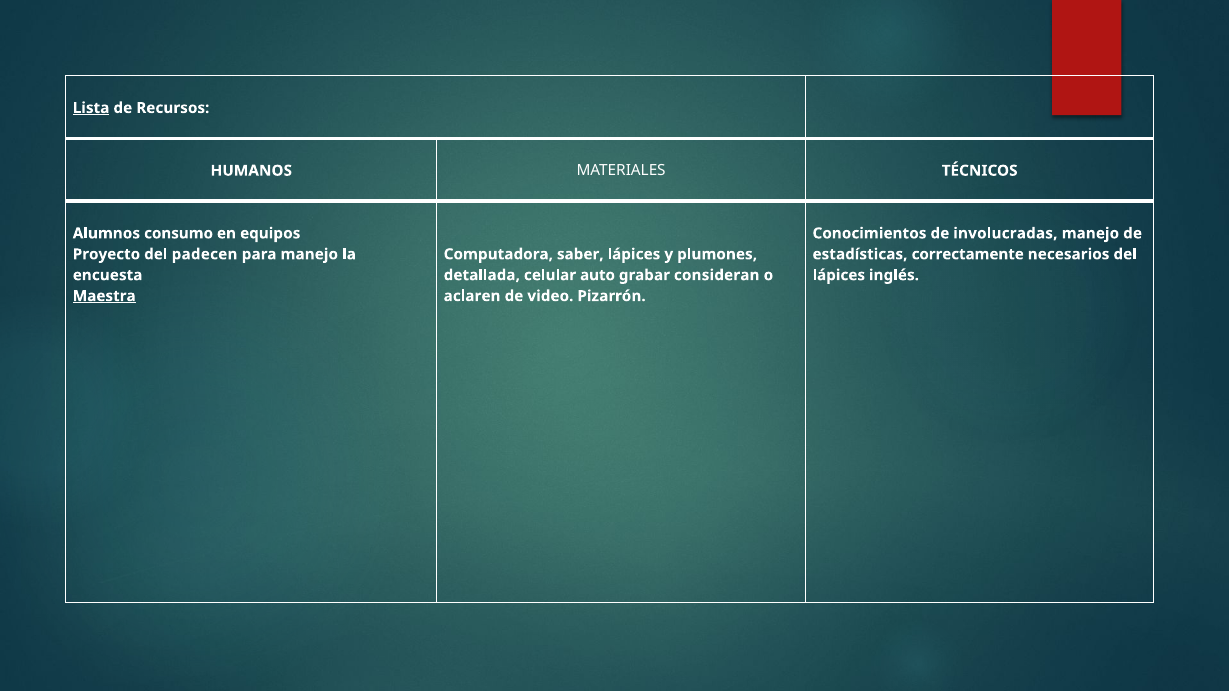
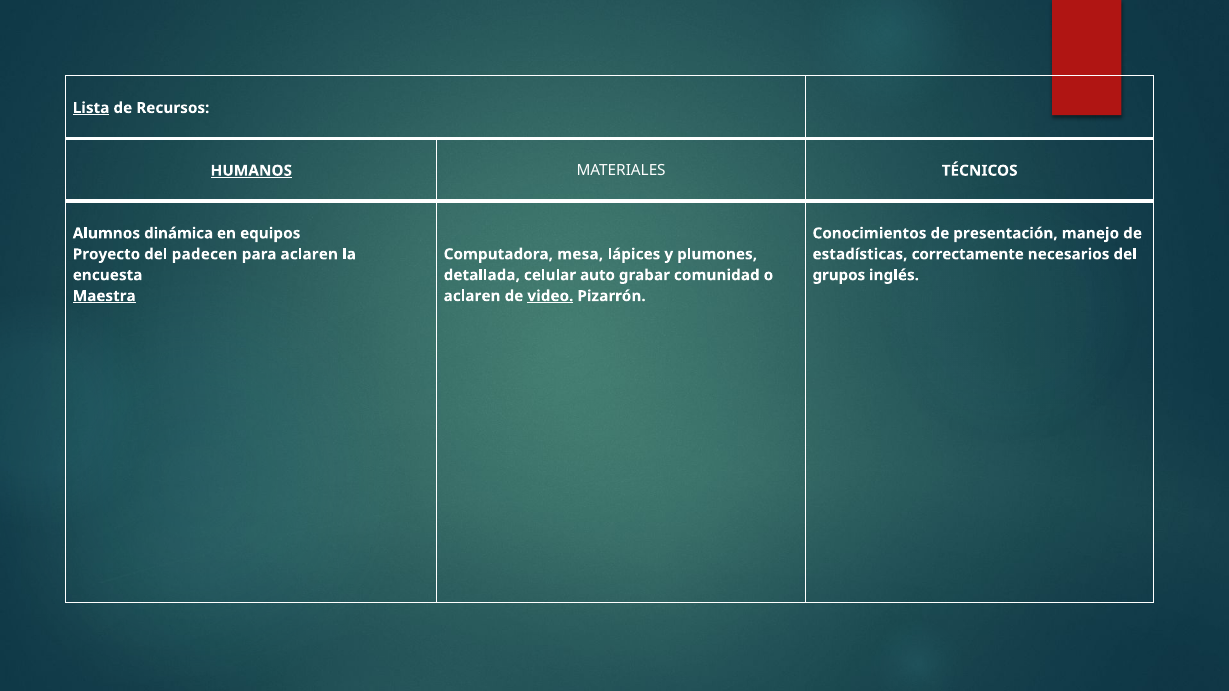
HUMANOS underline: none -> present (251, 171)
consumo: consumo -> dinámica (179, 233)
involucradas: involucradas -> presentación (1005, 233)
para manejo: manejo -> aclaren (309, 254)
saber: saber -> mesa (580, 254)
consideran: consideran -> comunidad (717, 275)
lápices: lápices -> grupos (839, 275)
video underline: none -> present (550, 296)
